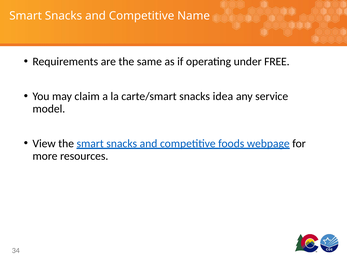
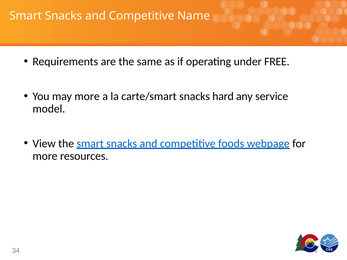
may claim: claim -> more (87, 96)
idea: idea -> hard (223, 96)
